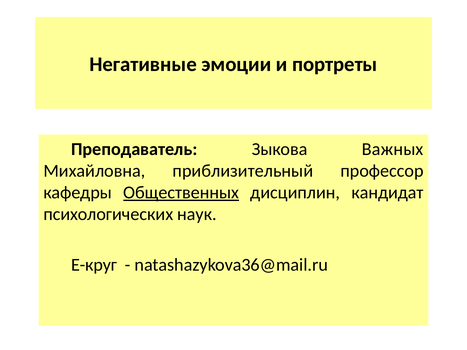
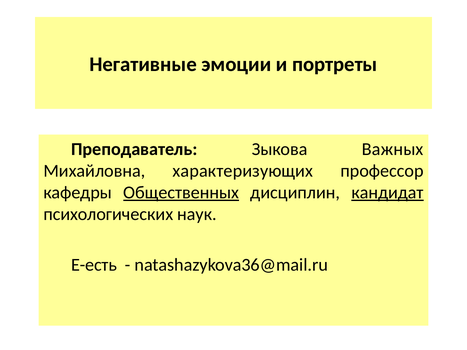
приблизительный: приблизительный -> характеризующих (243, 171)
кандидат underline: none -> present (388, 193)
E-круг: E-круг -> E-есть (94, 265)
